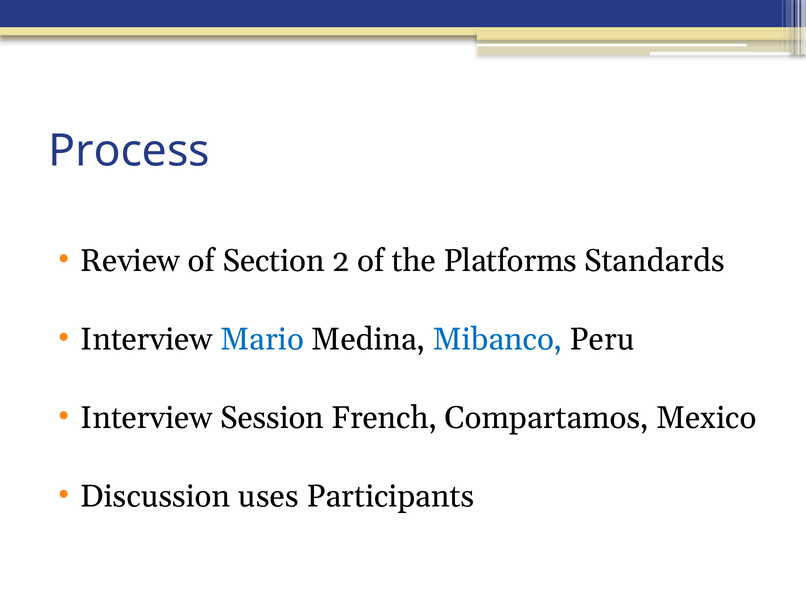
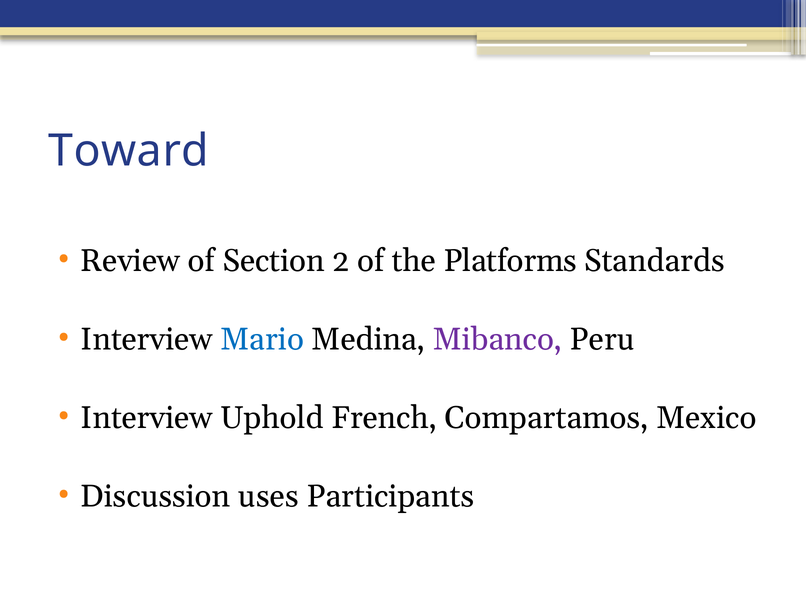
Process: Process -> Toward (129, 151)
Mibanco colour: blue -> purple (498, 339)
Session: Session -> Uphold (272, 418)
